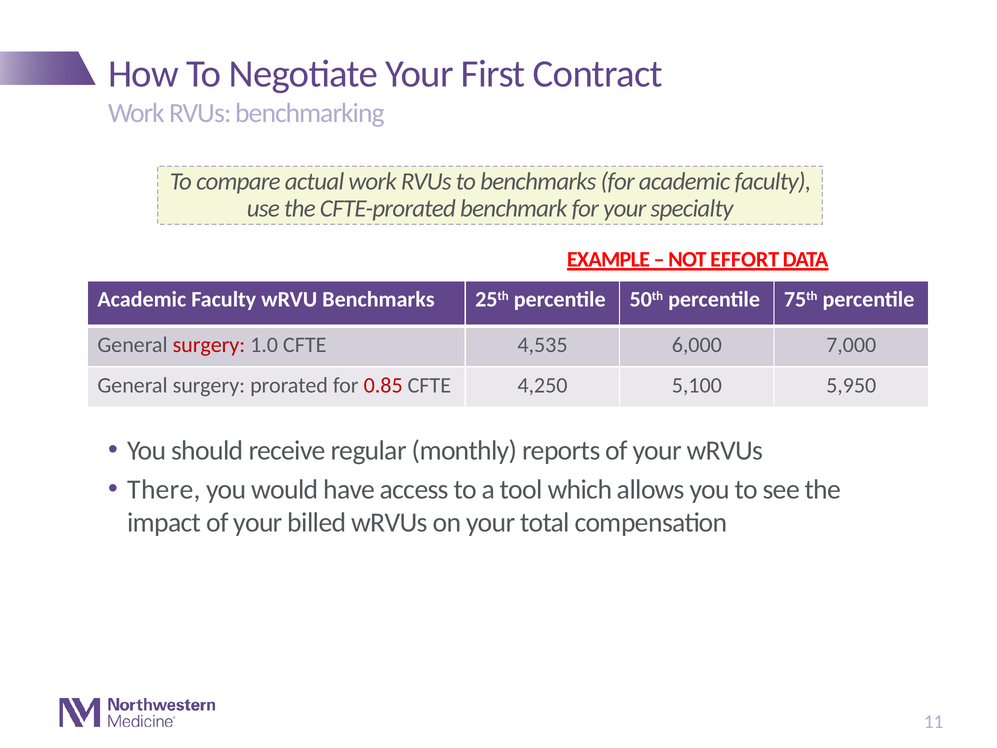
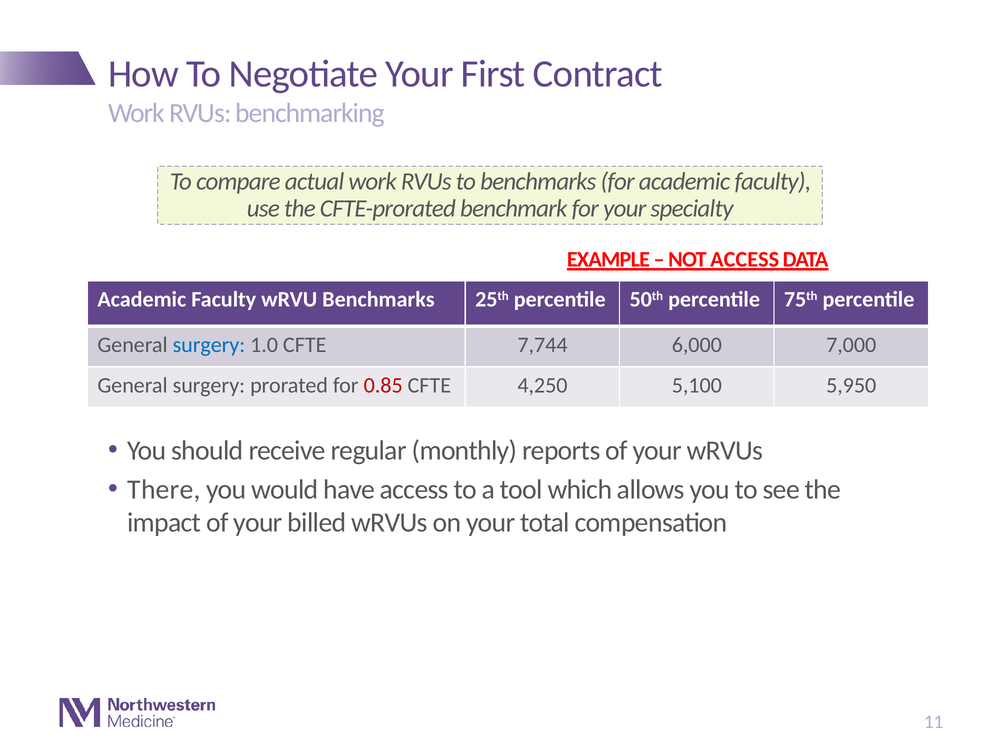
NOT EFFORT: EFFORT -> ACCESS (745, 260)
surgery colour: red -> blue (209, 345)
4,535: 4,535 -> 7,744 (542, 345)
